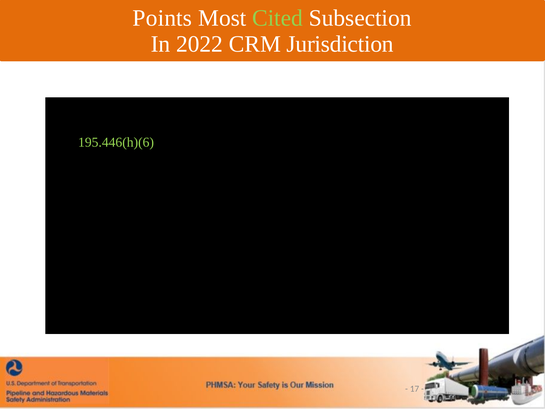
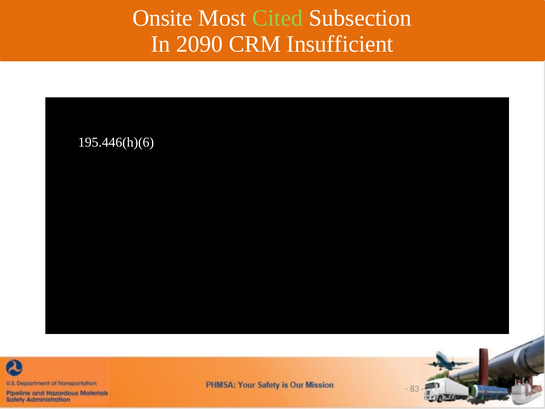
Points: Points -> Onsite (163, 18)
2022: 2022 -> 2090 (199, 44)
Jurisdiction: Jurisdiction -> Insufficient (340, 44)
195.446(h)(6 colour: light green -> white (116, 142)
17: 17 -> 83 (415, 388)
